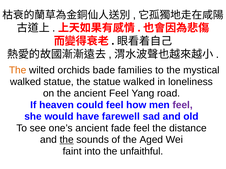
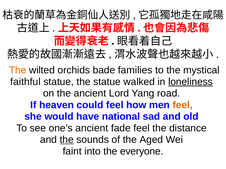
walked: walked -> faithful (25, 82)
loneliness underline: none -> present (191, 82)
ancient Feel: Feel -> Lord (119, 94)
feel colour: purple -> orange (183, 105)
farewell: farewell -> national (121, 117)
unfaithful: unfaithful -> everyone (142, 152)
